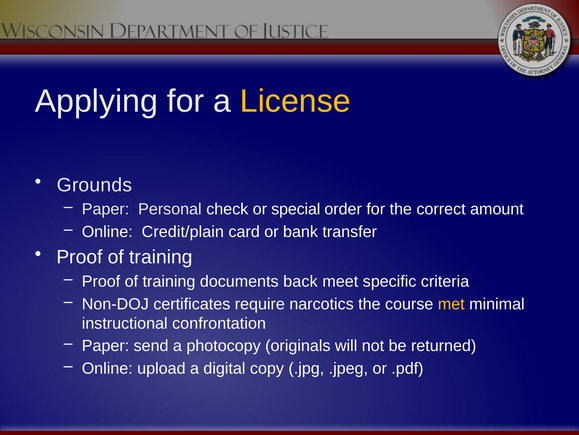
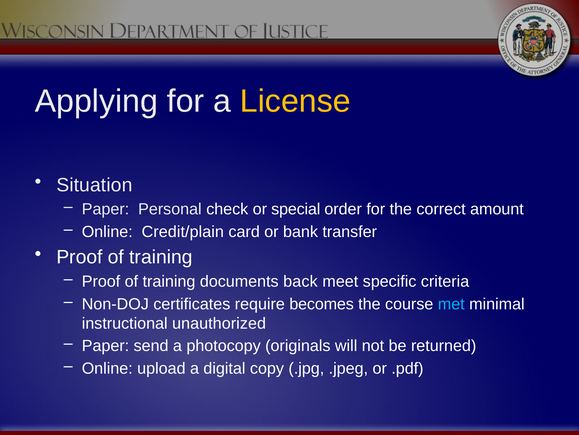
Grounds: Grounds -> Situation (94, 185)
narcotics: narcotics -> becomes (322, 303)
met colour: yellow -> light blue (451, 303)
confrontation: confrontation -> unauthorized (219, 323)
